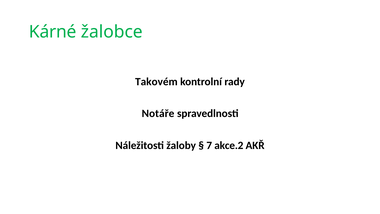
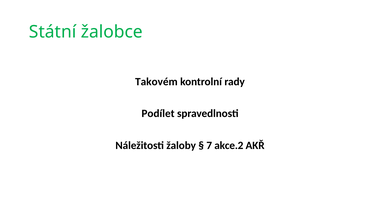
Kárné: Kárné -> Státní (53, 32)
Notáře: Notáře -> Podílet (158, 113)
